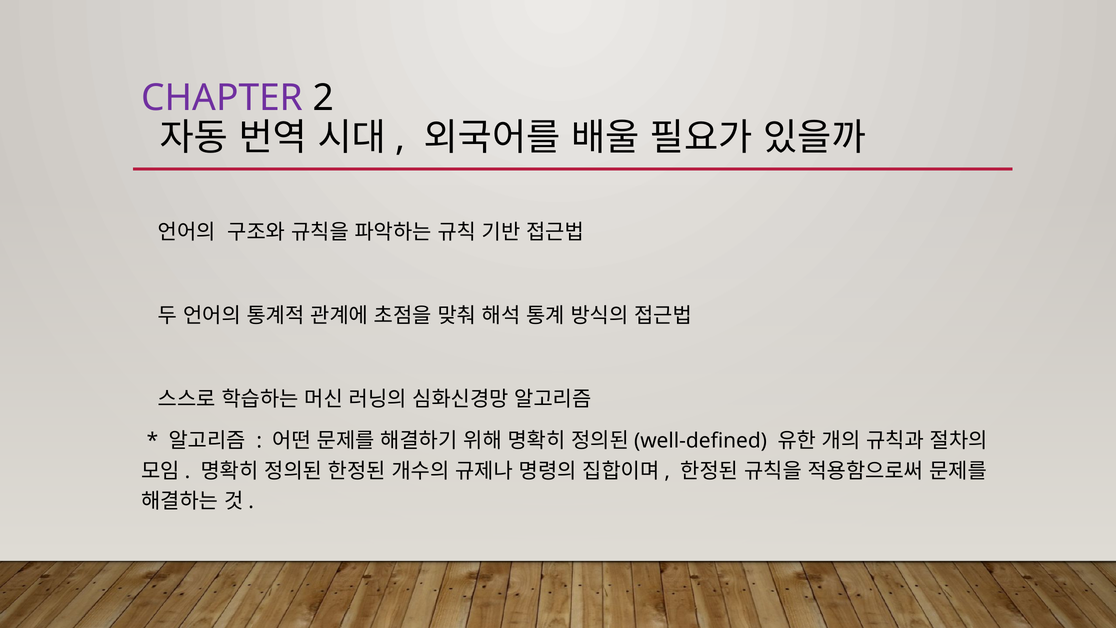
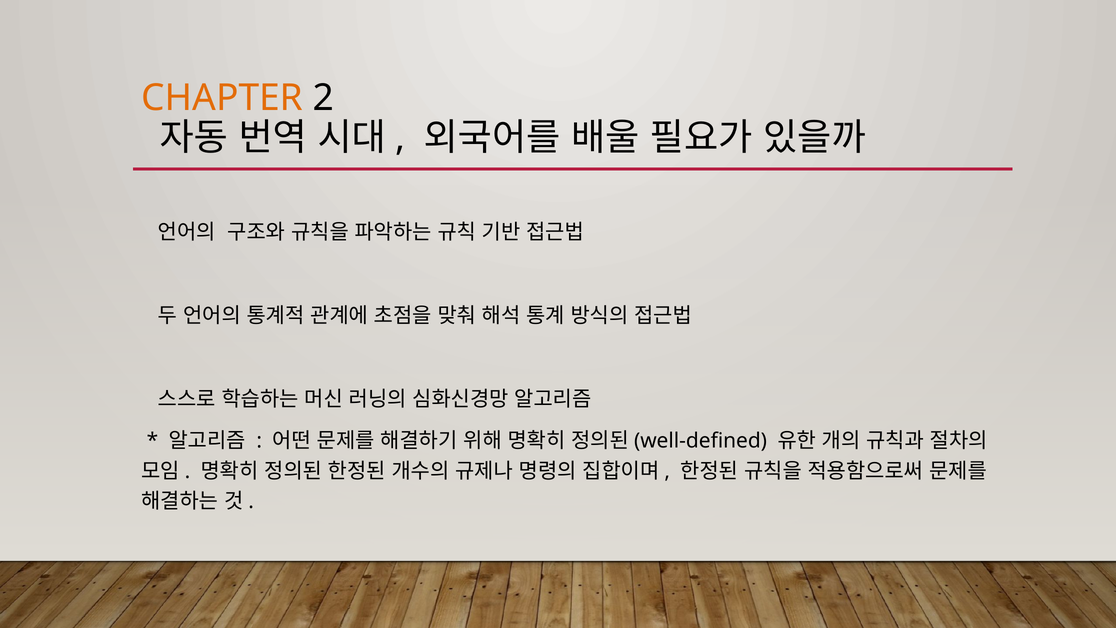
CHAPTER colour: purple -> orange (222, 98)
